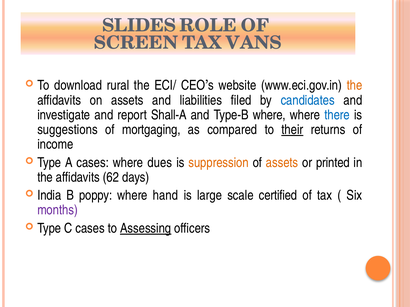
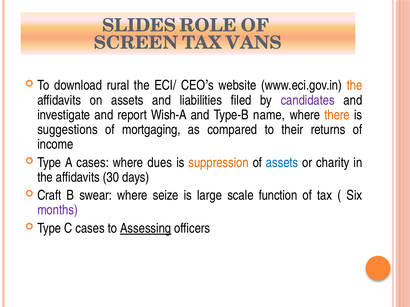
candidates colour: blue -> purple (308, 100)
Shall-A: Shall-A -> Wish-A (169, 115)
Type-B where: where -> name (269, 115)
there colour: blue -> orange (337, 115)
their underline: present -> none (292, 130)
assets colour: orange -> blue (282, 163)
printed: printed -> charity (333, 163)
62: 62 -> 30 (111, 178)
India: India -> Craft (49, 196)
poppy: poppy -> swear (96, 196)
hand: hand -> seize (166, 196)
certified: certified -> function (278, 196)
